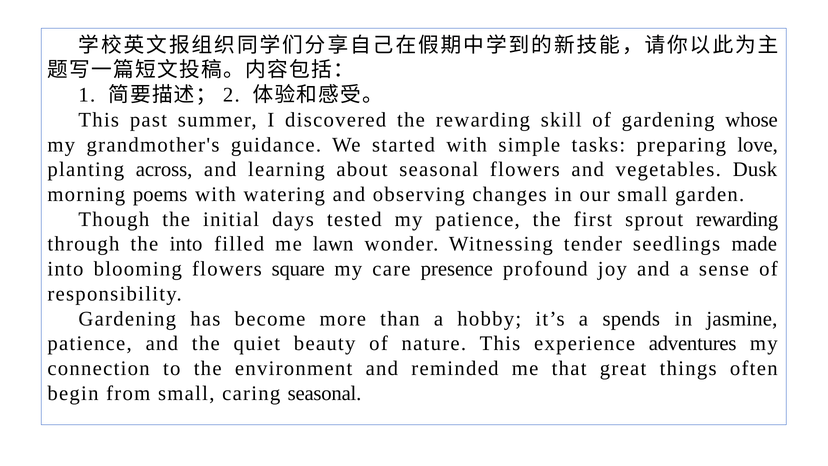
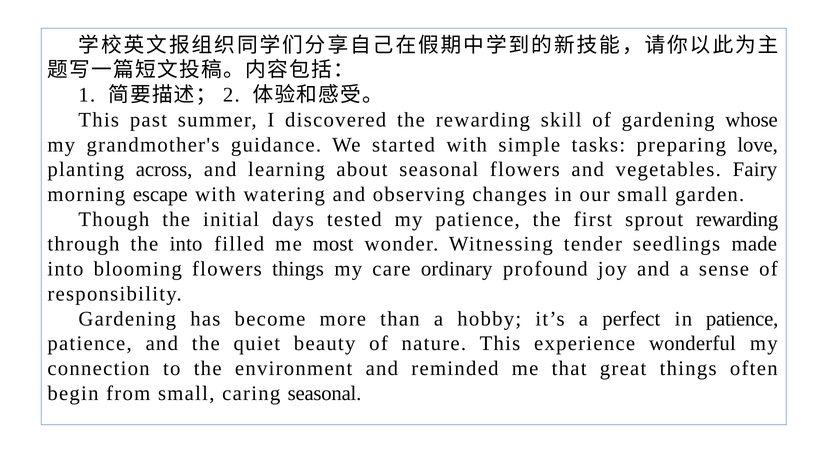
Dusk: Dusk -> Fairy (755, 169)
poems: poems -> escape (160, 194)
lawn: lawn -> most (333, 244)
flowers square: square -> things (298, 269)
presence: presence -> ordinary (457, 269)
spends: spends -> perfect (631, 319)
in jasmine: jasmine -> patience (742, 319)
adventures: adventures -> wonderful (692, 343)
